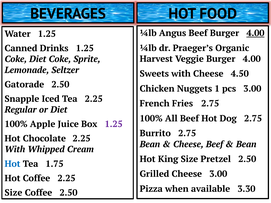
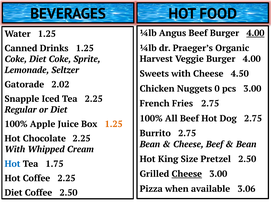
Gatorade 2.50: 2.50 -> 2.02 (60, 85)
1: 1 -> 0 (217, 89)
1.25 colour: purple -> orange (114, 124)
Cheese underline: none -> present (187, 174)
3.30: 3.30 -> 3.06 (246, 189)
Size: Size -> Diet (14, 193)
